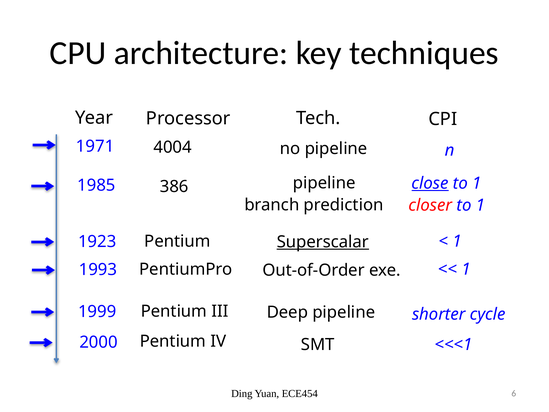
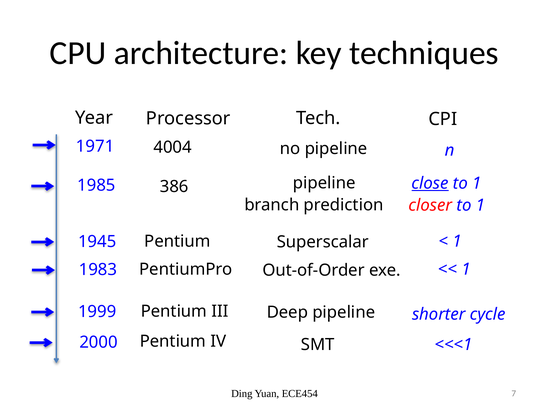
1923: 1923 -> 1945 (97, 241)
Superscalar underline: present -> none (323, 242)
1993: 1993 -> 1983 (98, 270)
6: 6 -> 7 (514, 393)
